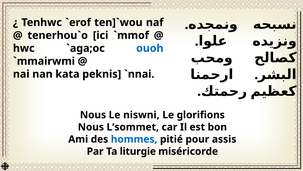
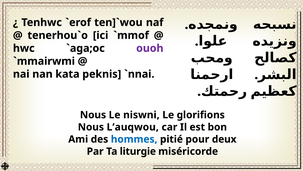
ouoh colour: blue -> purple (150, 48)
L’sommet: L’sommet -> L’auqwou (133, 127)
assis: assis -> deux (224, 139)
